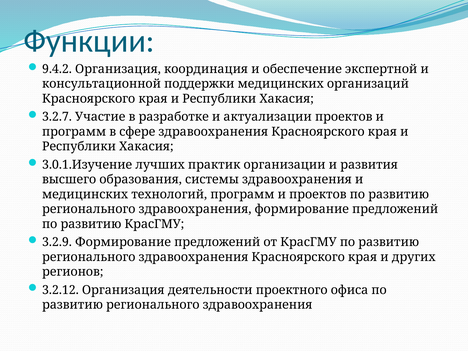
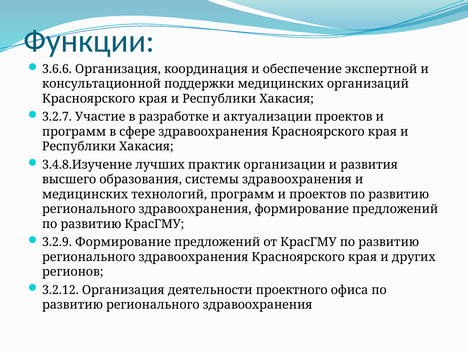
9.4.2: 9.4.2 -> 3.6.6 (57, 69)
3.0.1.Изучение: 3.0.1.Изучение -> 3.4.8.Изучение (87, 165)
